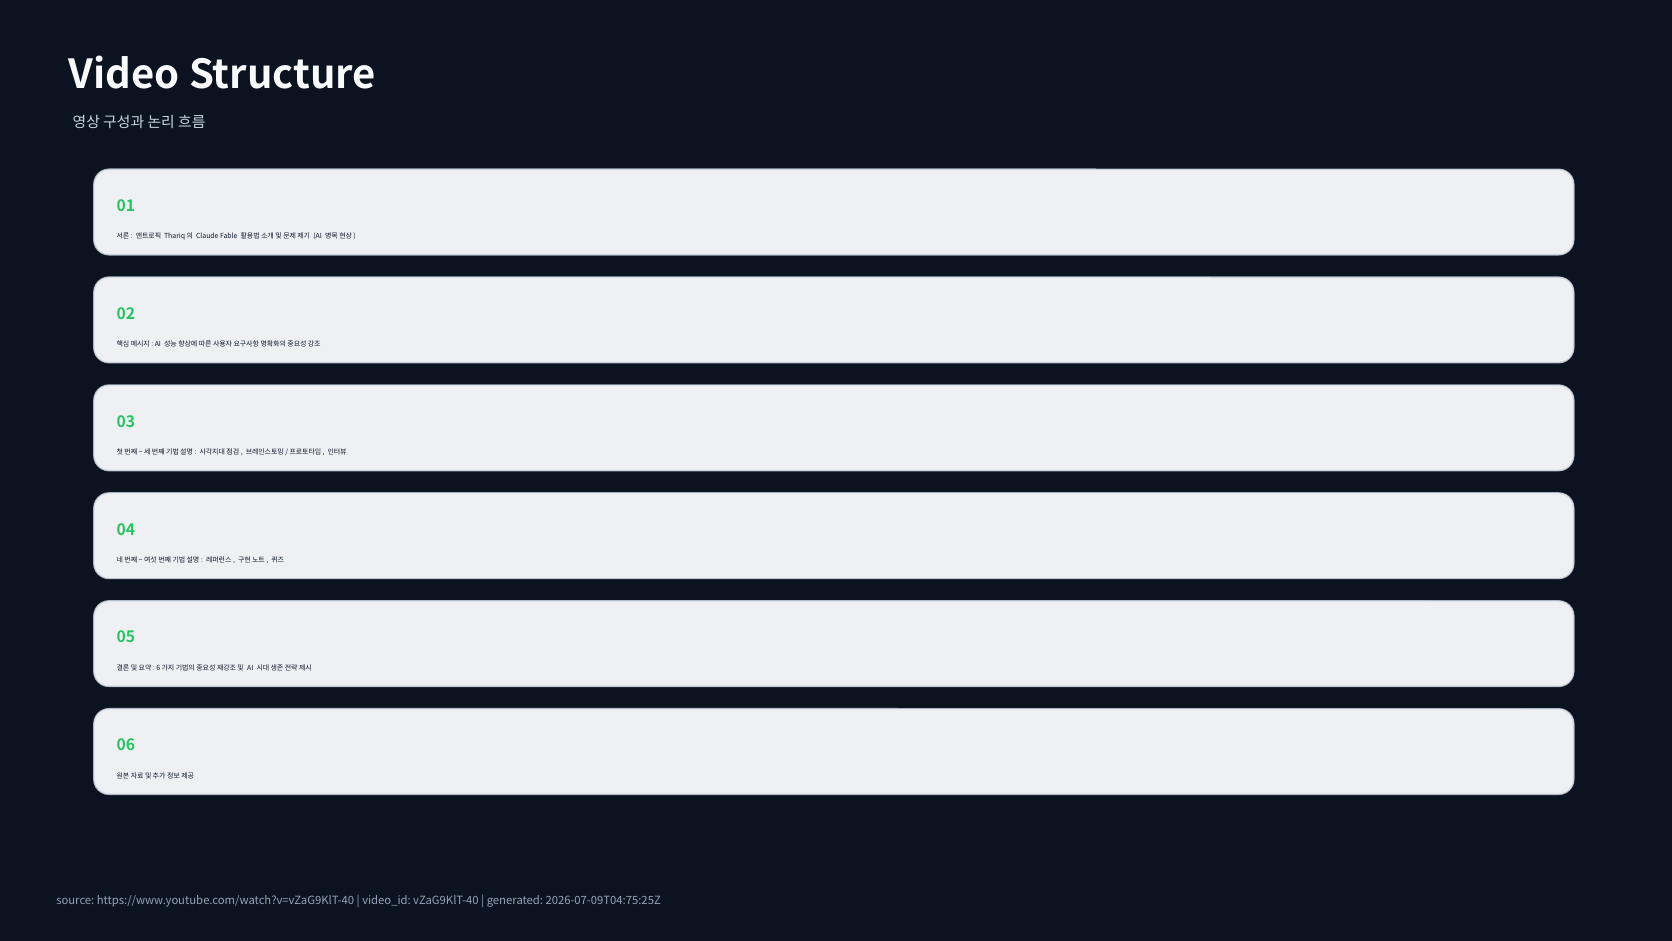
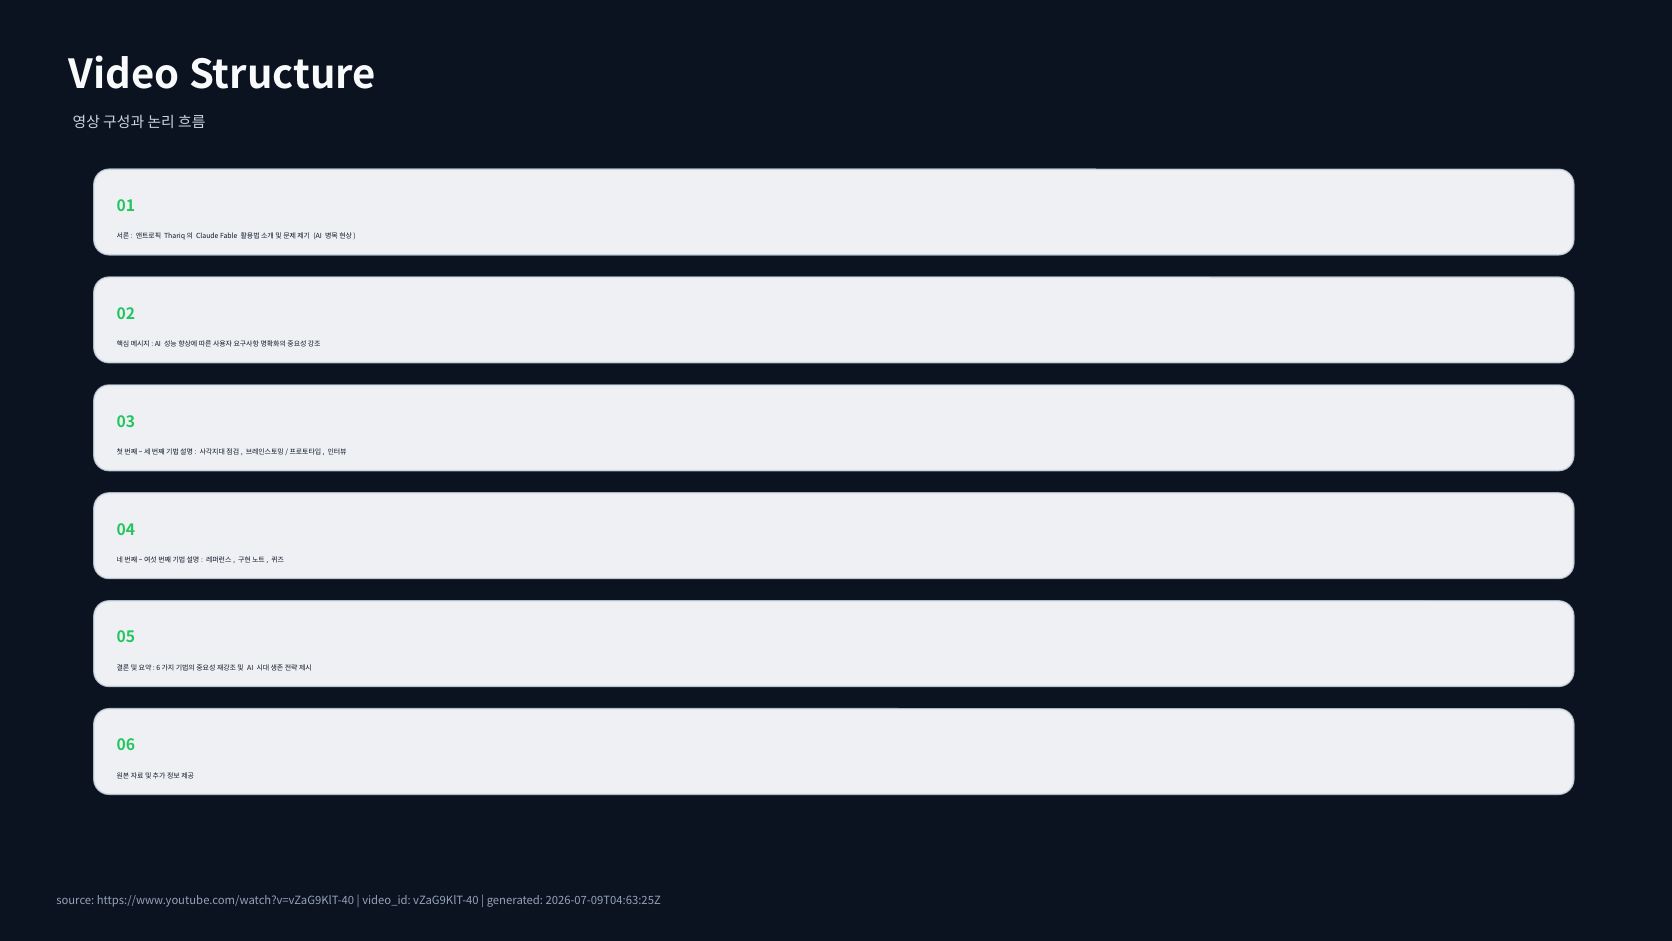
2026-07-09T04:75:25Z: 2026-07-09T04:75:25Z -> 2026-07-09T04:63:25Z (603, 901)
